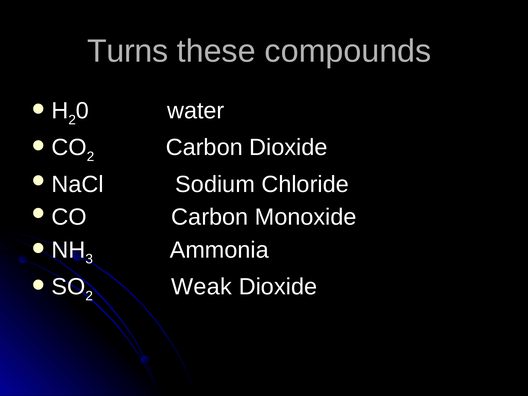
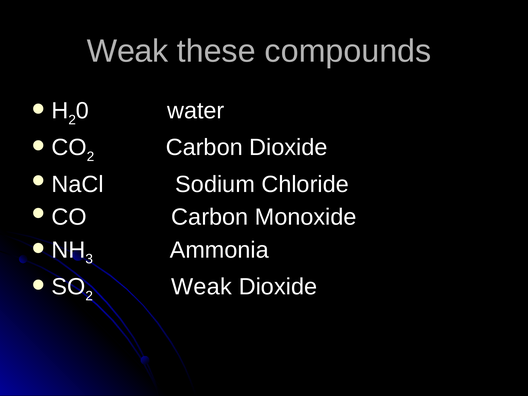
Turns: Turns -> Weak (128, 51)
